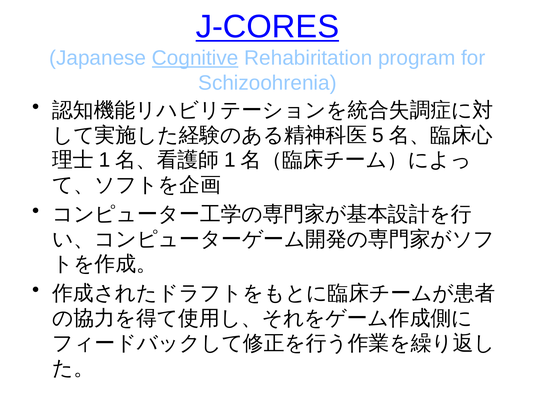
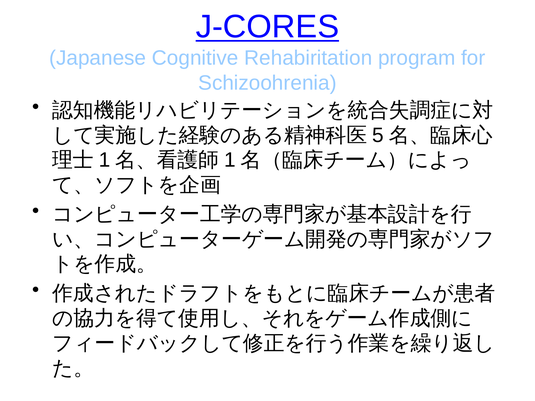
Cognitive underline: present -> none (195, 58)
